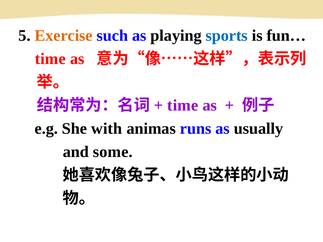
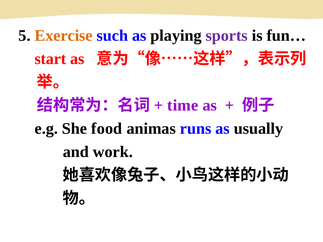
sports colour: blue -> purple (227, 36)
time: time -> start (50, 59)
with: with -> food (107, 129)
some: some -> work (113, 152)
